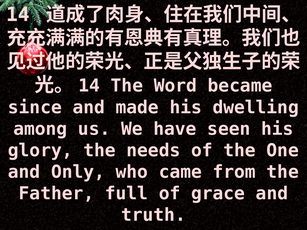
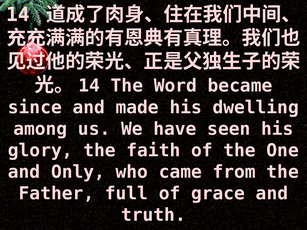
needs: needs -> faith (153, 151)
